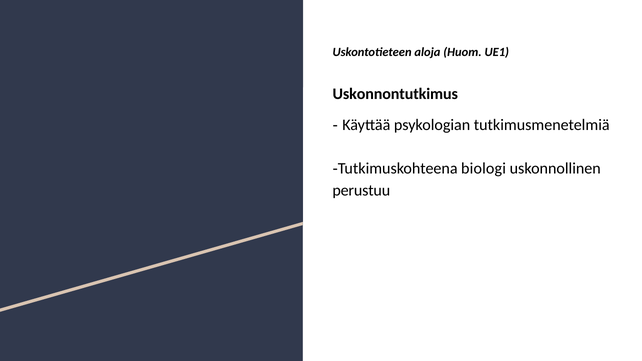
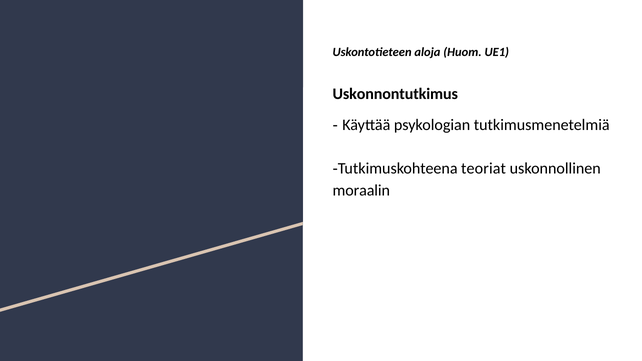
biologi: biologi -> teoriat (484, 168)
perustuu: perustuu -> moraalin (361, 191)
